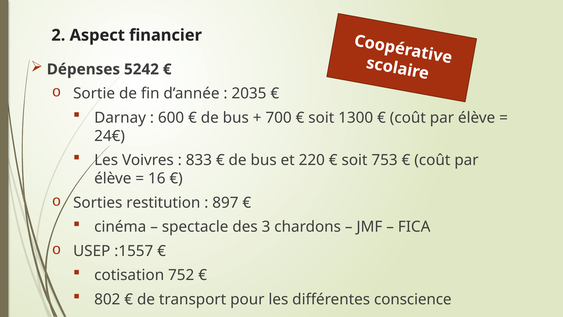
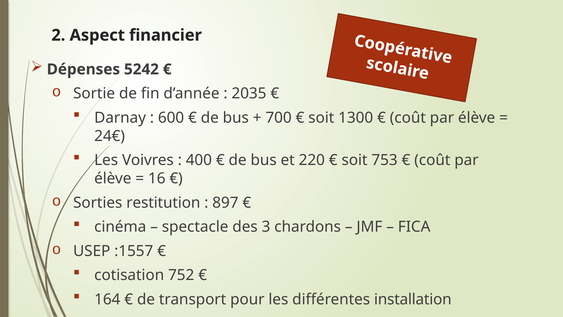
833: 833 -> 400 (199, 160)
802: 802 -> 164 (107, 299)
conscience: conscience -> installation (413, 299)
